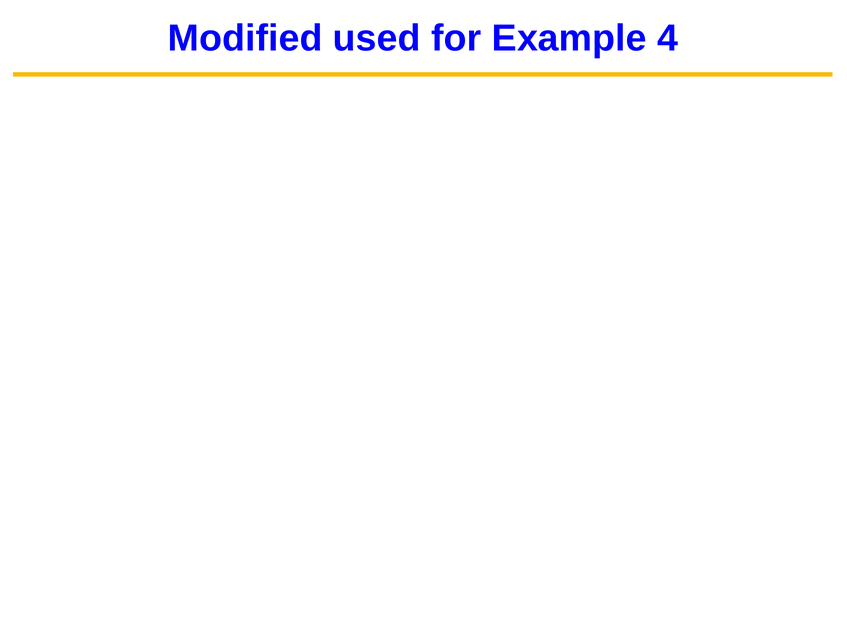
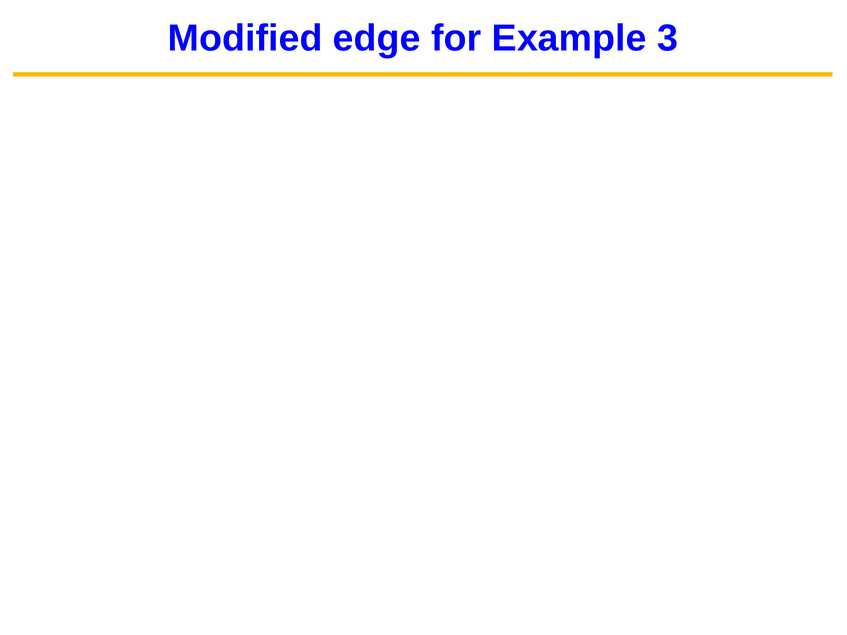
used: used -> edge (377, 38)
Example 4: 4 -> 3 (668, 38)
